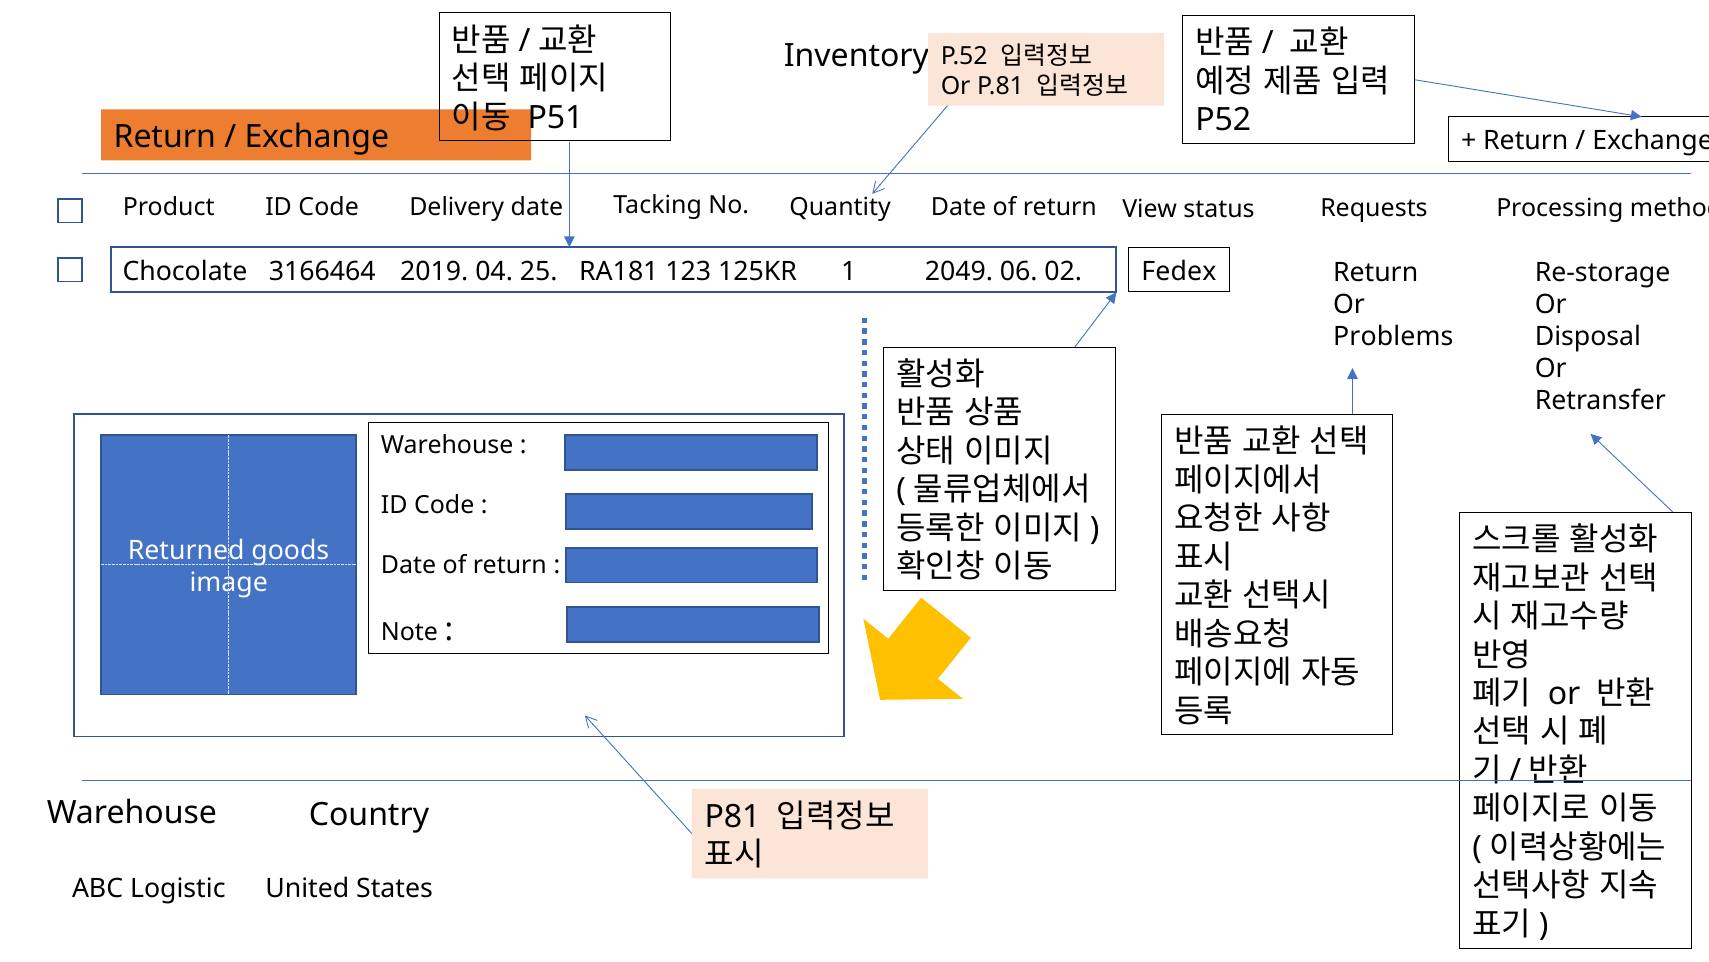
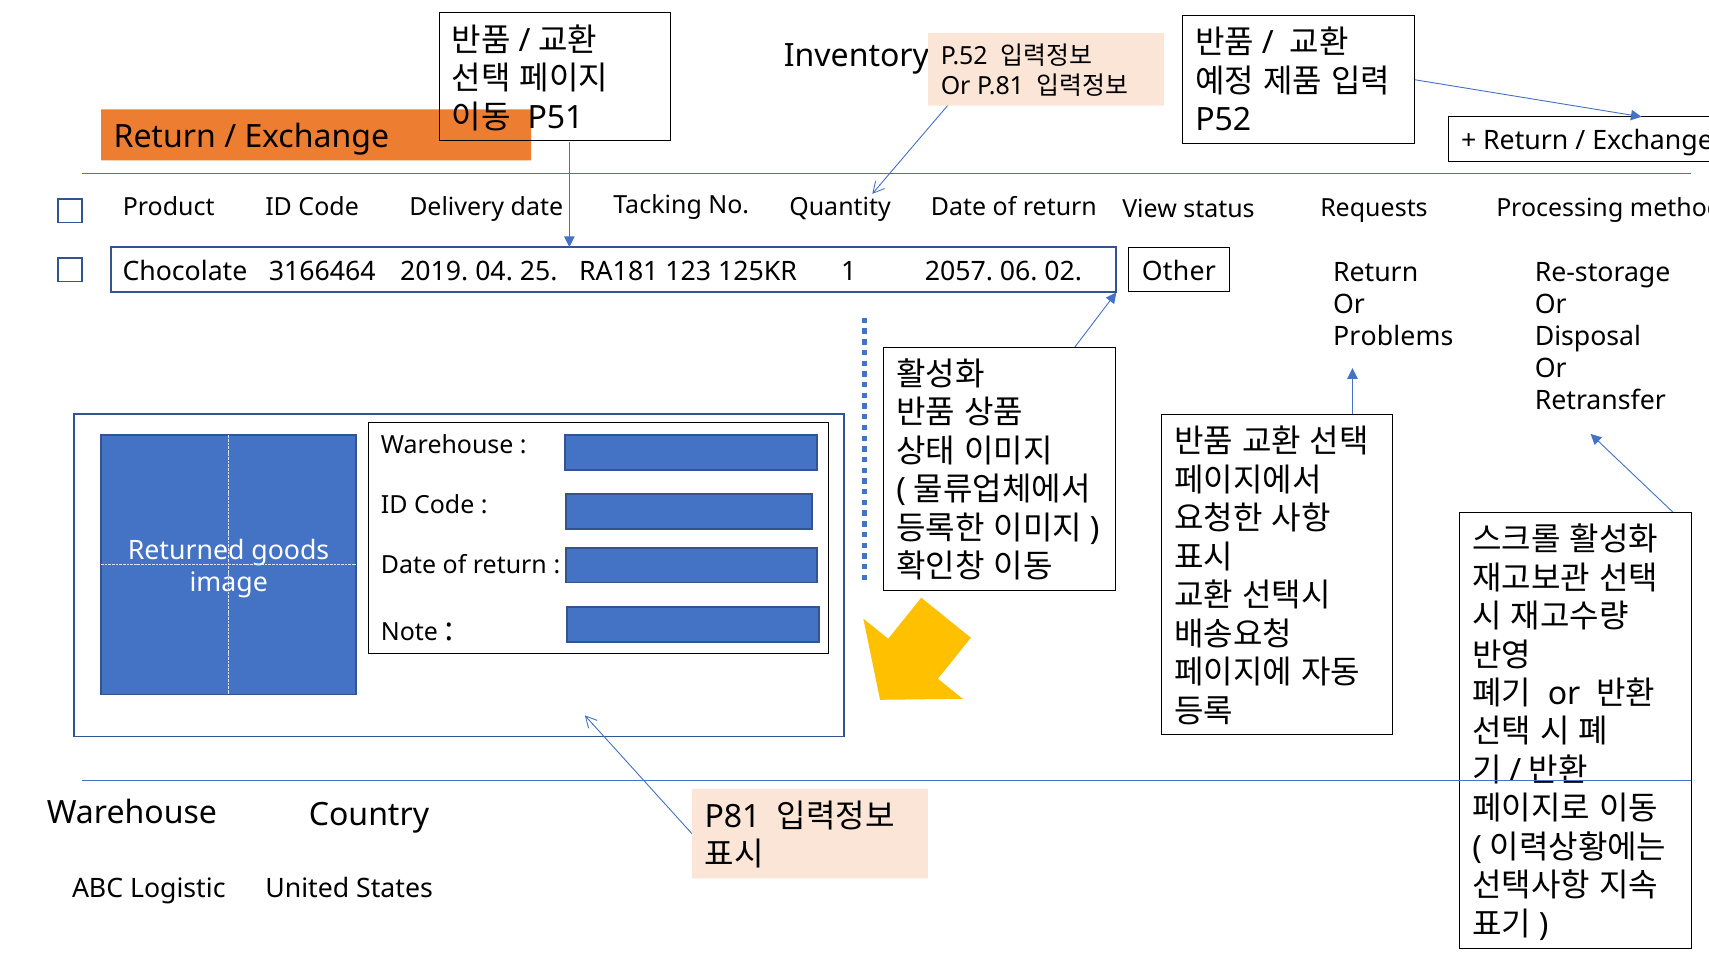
2049: 2049 -> 2057 (959, 271)
Fedex: Fedex -> Other (1179, 271)
